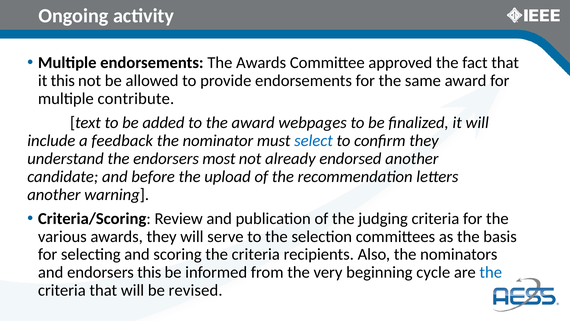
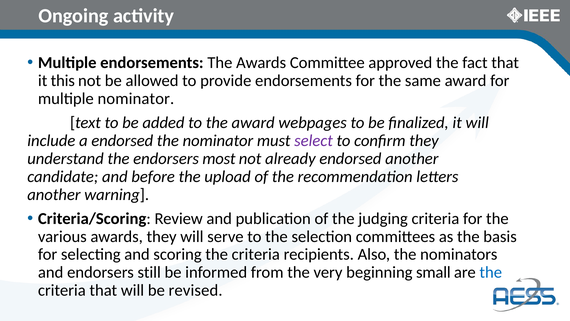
multiple contribute: contribute -> nominator (136, 99)
a feedback: feedback -> endorsed (122, 141)
select colour: blue -> purple (314, 141)
endorsers this: this -> still (149, 272)
cycle: cycle -> small (433, 272)
